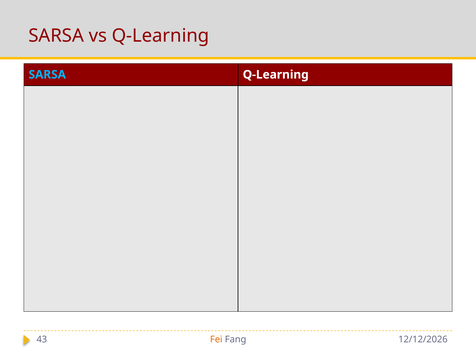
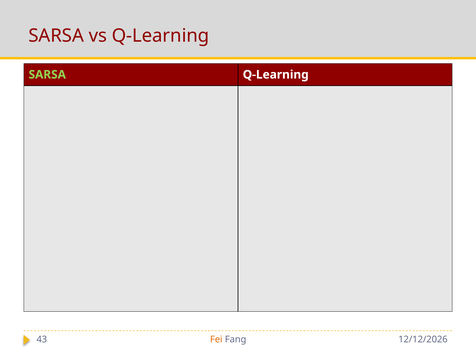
SARSA colour: light blue -> light green (47, 75)
